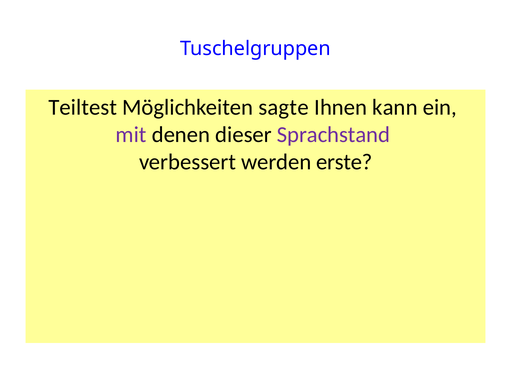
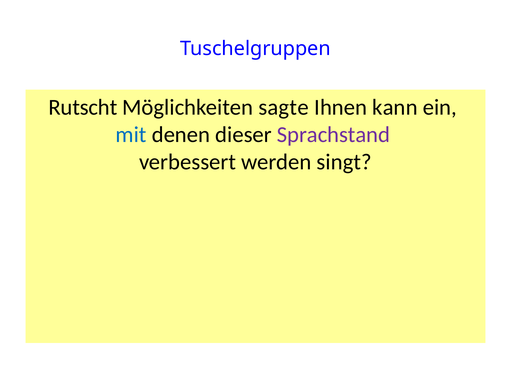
Teiltest: Teiltest -> Rutscht (83, 107)
mit colour: purple -> blue (131, 134)
erste: erste -> singt (344, 162)
